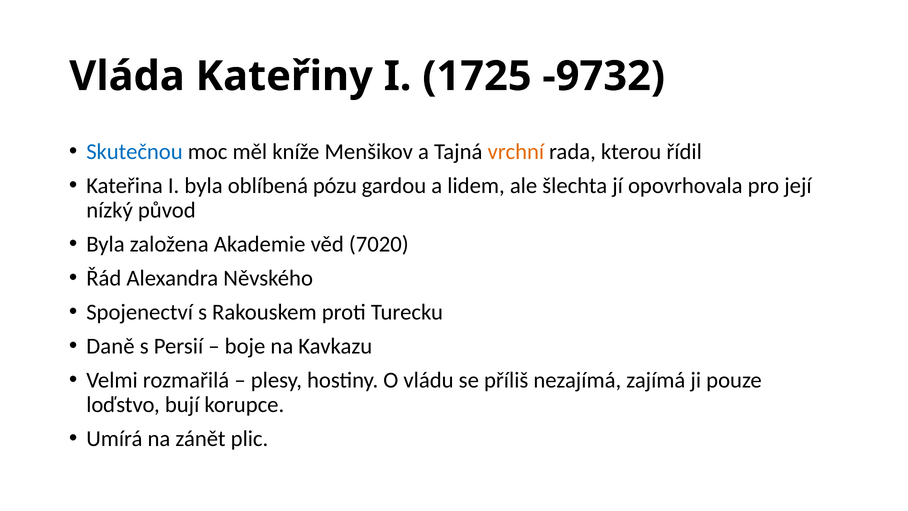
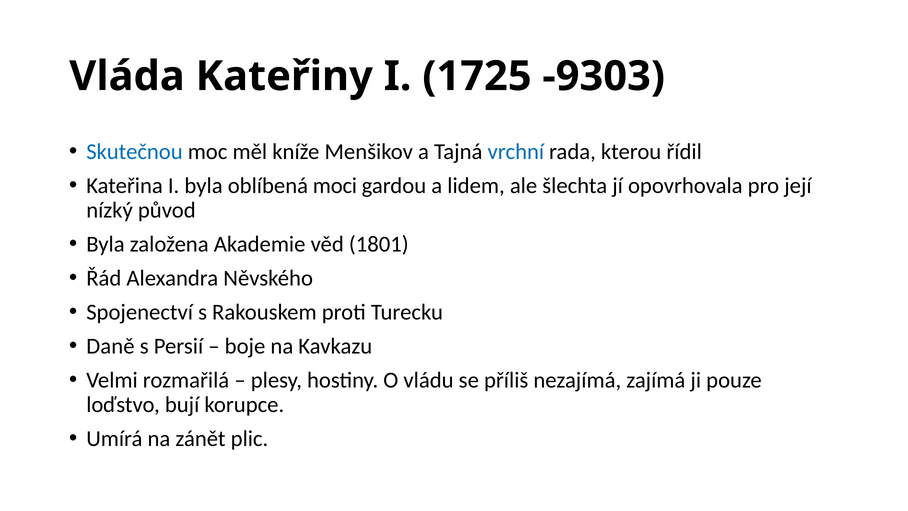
-9732: -9732 -> -9303 (604, 76)
vrchní colour: orange -> blue (516, 151)
pózu: pózu -> moci (335, 185)
7020: 7020 -> 1801 (379, 244)
